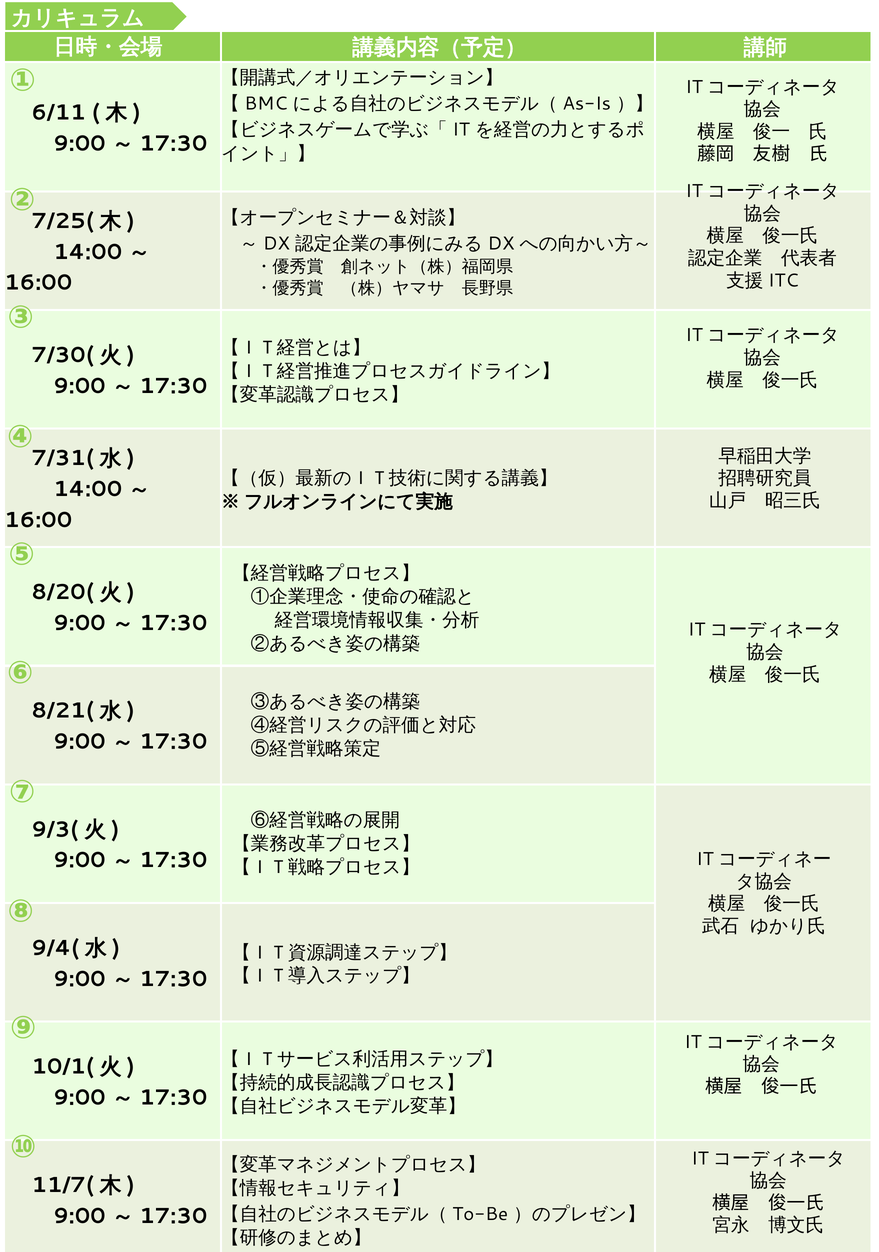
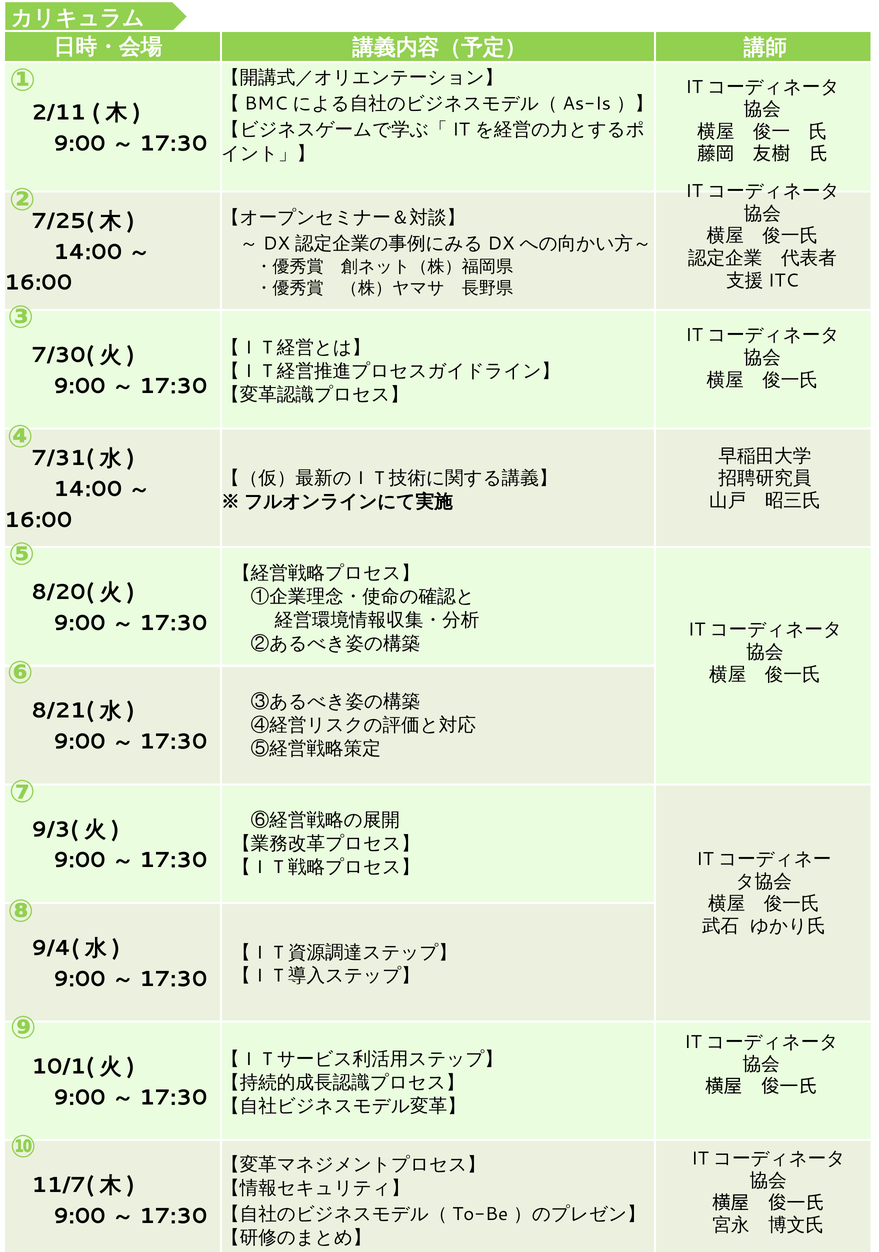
6/11: 6/11 -> 2/11 (59, 113)
